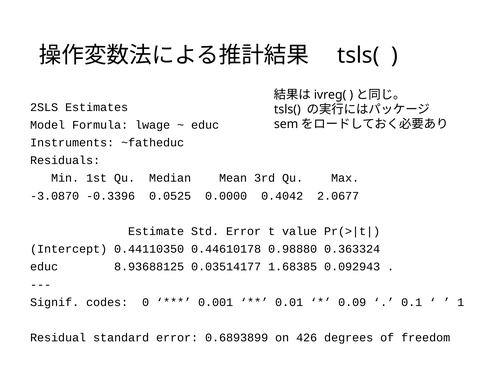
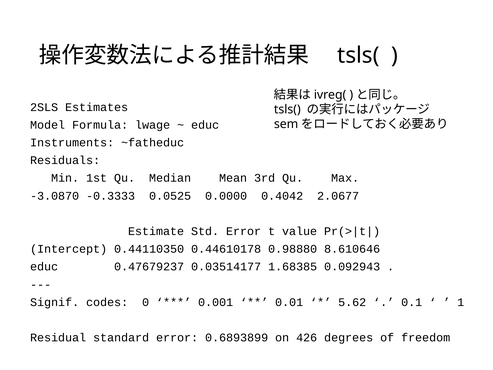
-0.3396: -0.3396 -> -0.3333 (111, 196)
0.363324: 0.363324 -> 8.610646 (352, 249)
8.93688125: 8.93688125 -> 0.47679237 (149, 267)
0.09: 0.09 -> 5.62 (352, 302)
